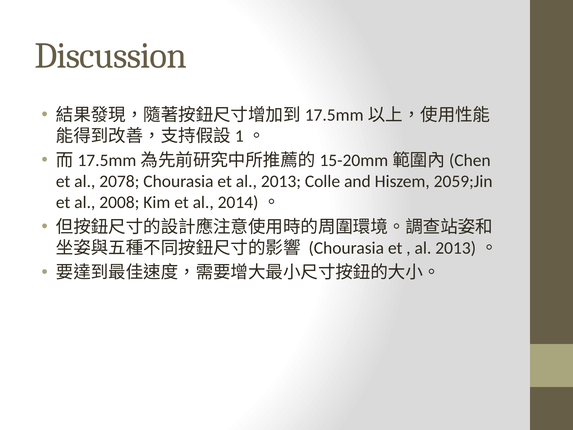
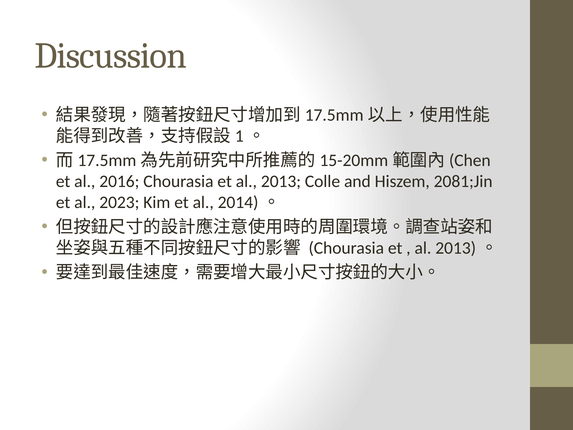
2078: 2078 -> 2016 (119, 181)
2059;Jin: 2059;Jin -> 2081;Jin (463, 181)
2008: 2008 -> 2023 (119, 202)
